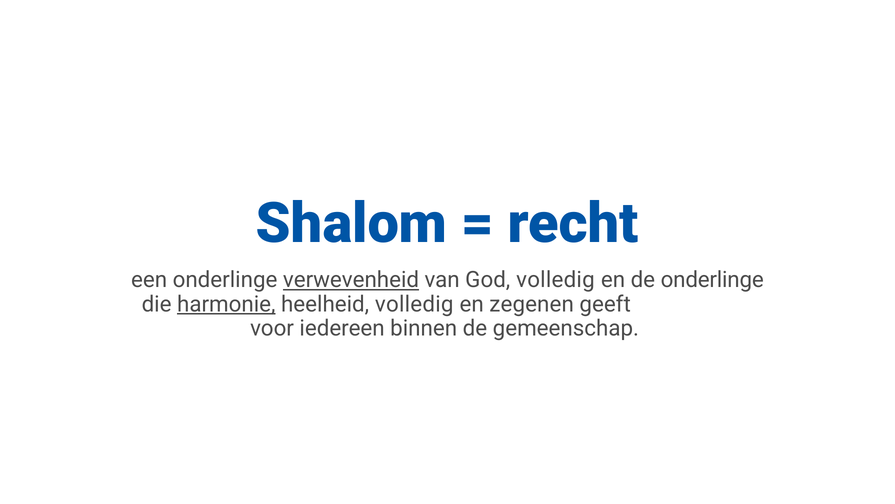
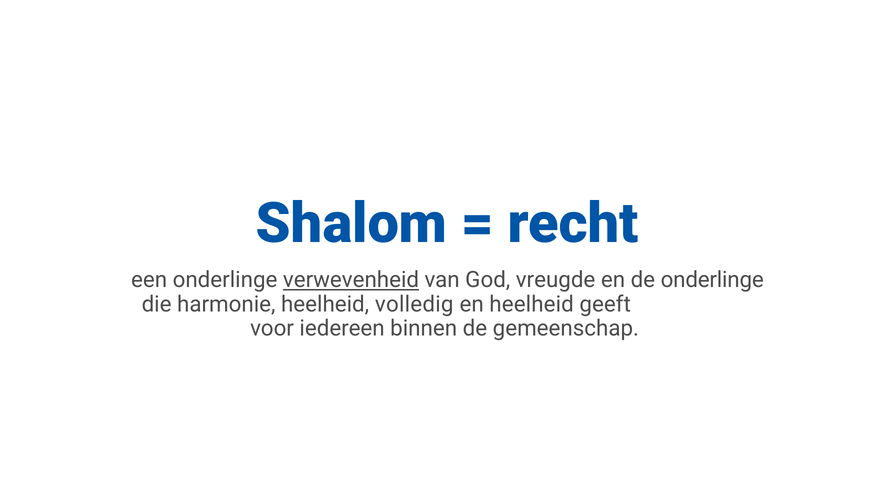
God volledig: volledig -> vreugde (556, 280)
harmonie underline: present -> none (226, 304)
en zegenen: zegenen -> heelheid (532, 304)
